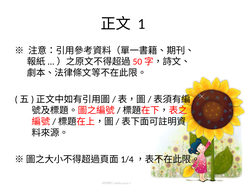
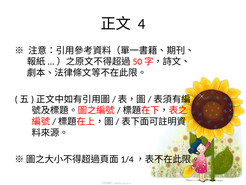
1: 1 -> 4 (142, 24)
